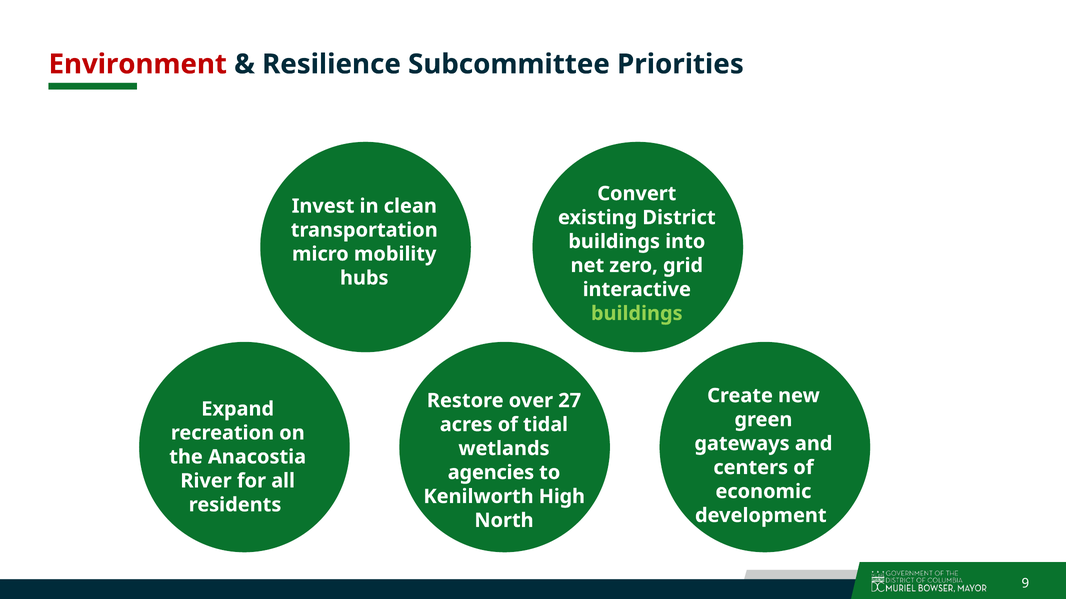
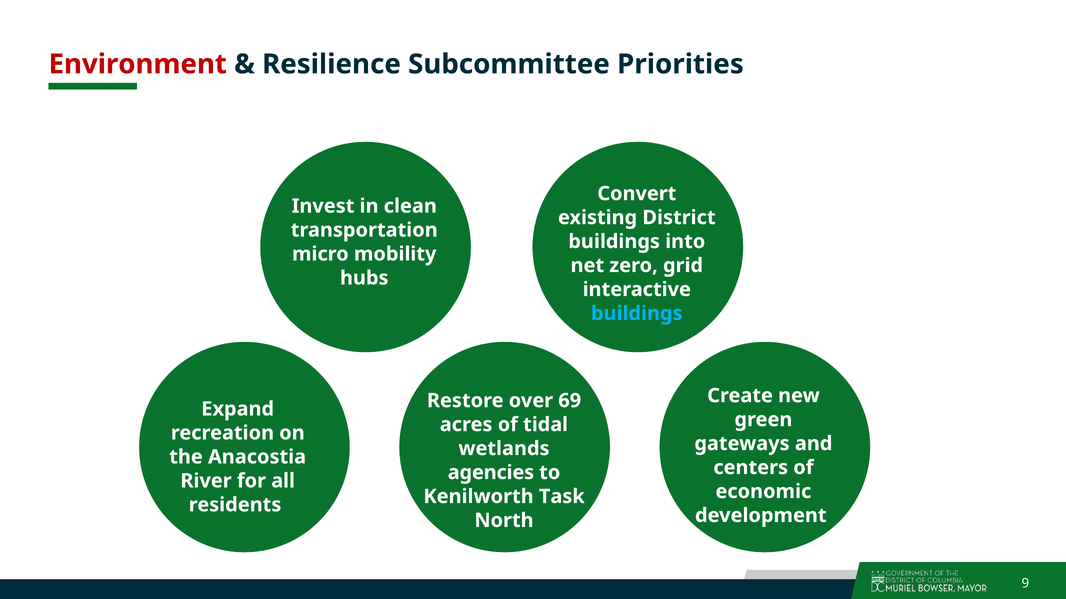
buildings colour: light green -> light blue (637, 314)
27: 27 -> 69 (570, 401)
High: High -> Task (562, 497)
